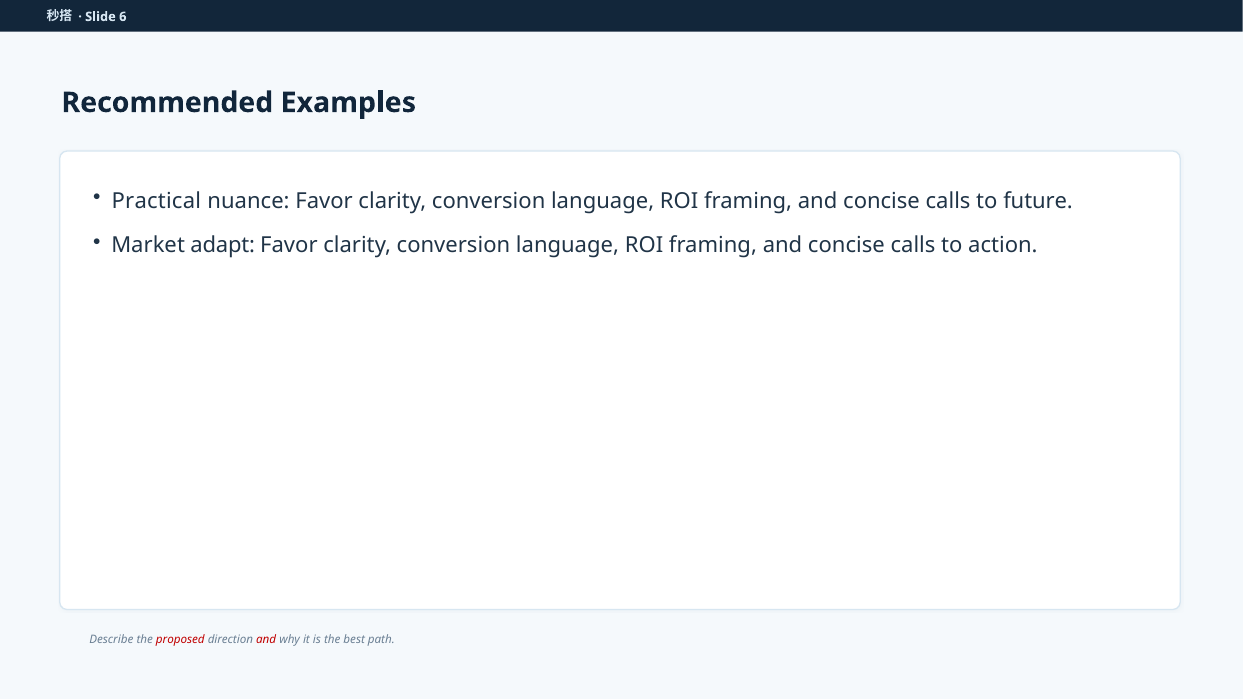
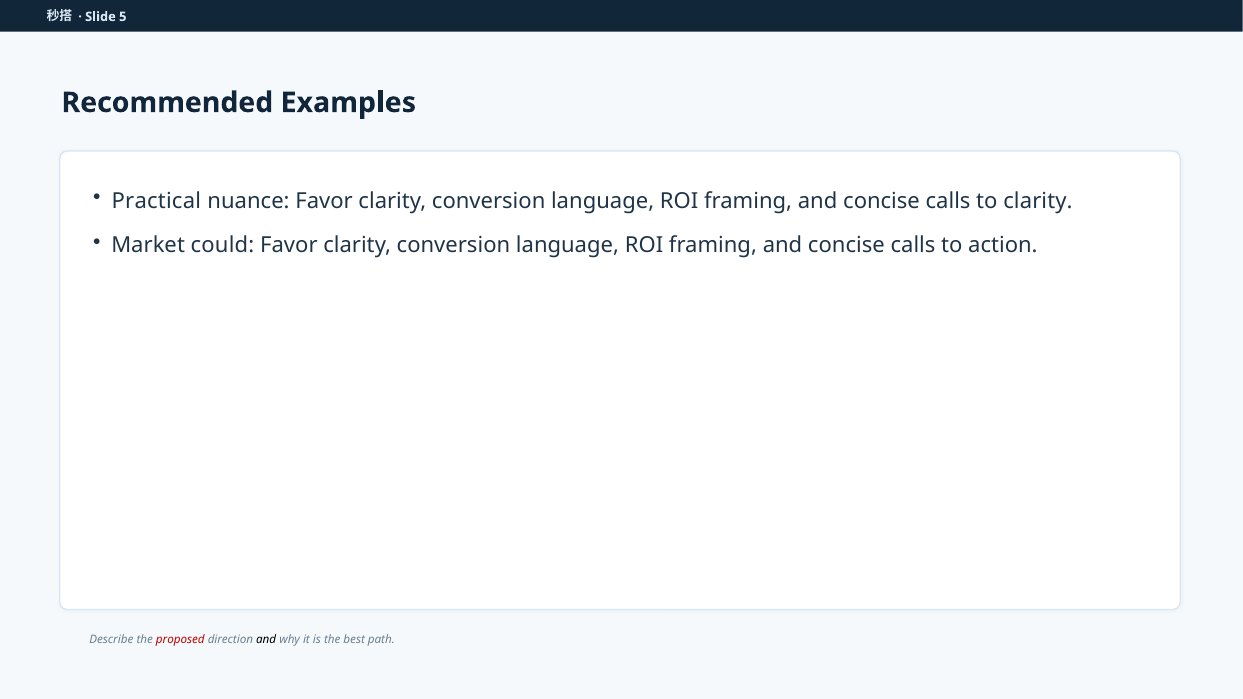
6: 6 -> 5 (123, 17)
to future: future -> clarity (1038, 201)
adapt: adapt -> could (222, 246)
and colour: red -> black (266, 640)
